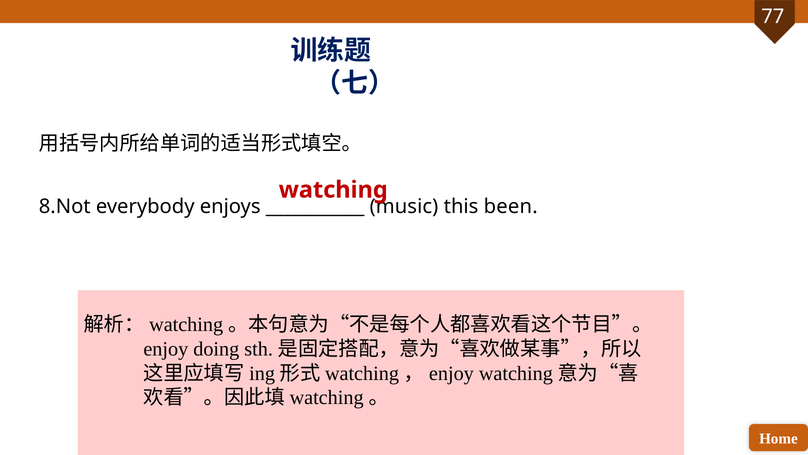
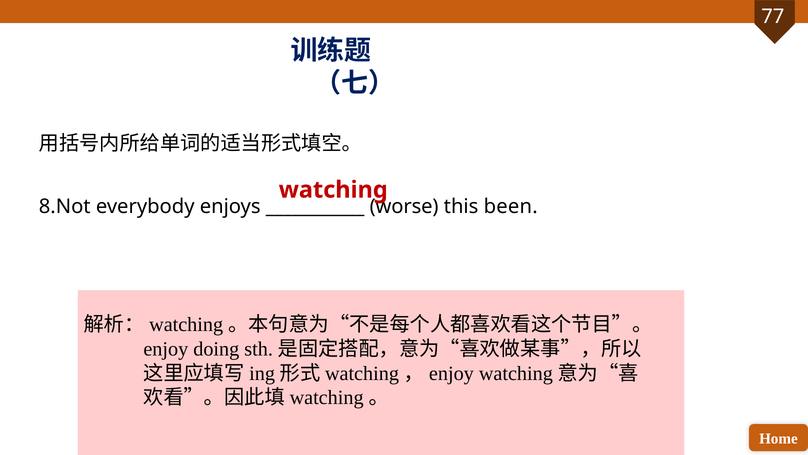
music: music -> worse (404, 207)
